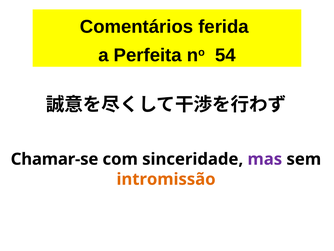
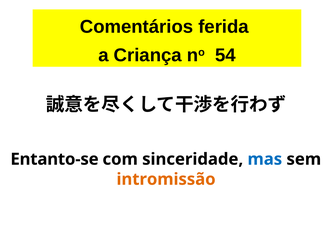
Perfeita: Perfeita -> Criança (148, 55)
Chamar-se: Chamar-se -> Entanto-se (55, 159)
mas colour: purple -> blue (265, 159)
